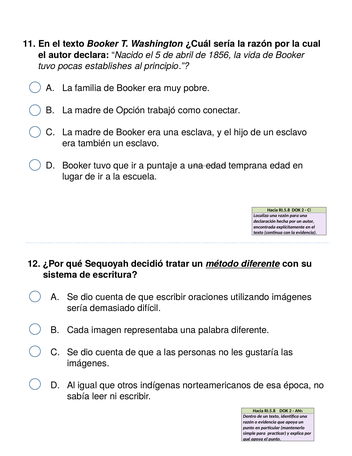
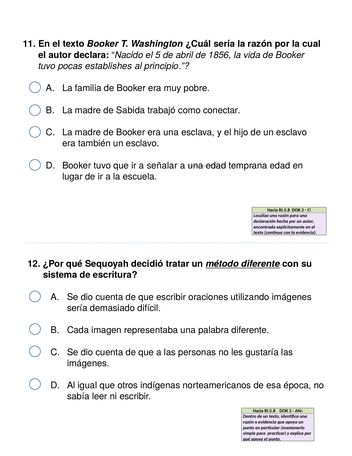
Opción: Opción -> Sabida (131, 110)
puntaje: puntaje -> señalar (162, 165)
